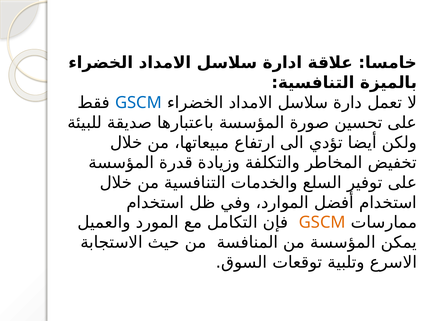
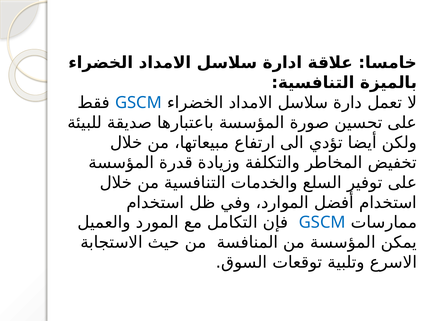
GSCM colour: orange -> blue (322, 222)
